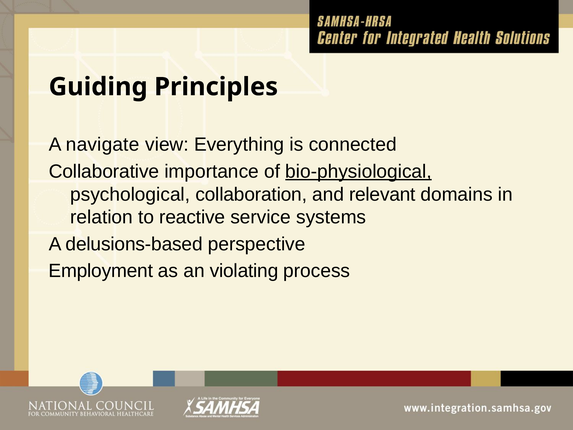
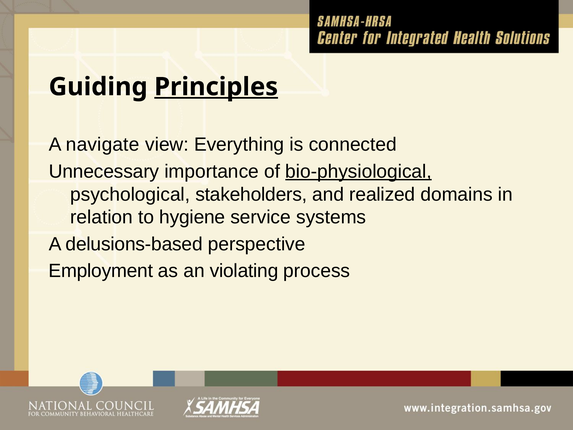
Principles underline: none -> present (216, 87)
Collaborative: Collaborative -> Unnecessary (104, 171)
collaboration: collaboration -> stakeholders (251, 194)
relevant: relevant -> realized (382, 194)
reactive: reactive -> hygiene (192, 217)
